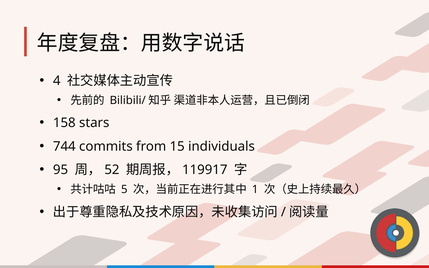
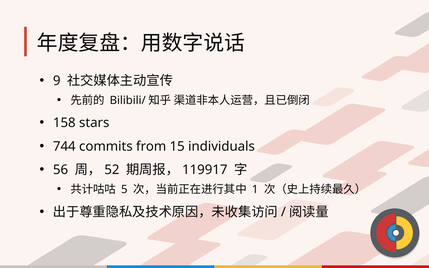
4: 4 -> 9 (57, 81)
95: 95 -> 56 (61, 170)
